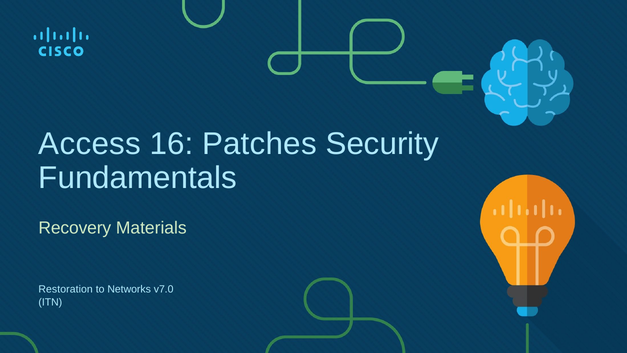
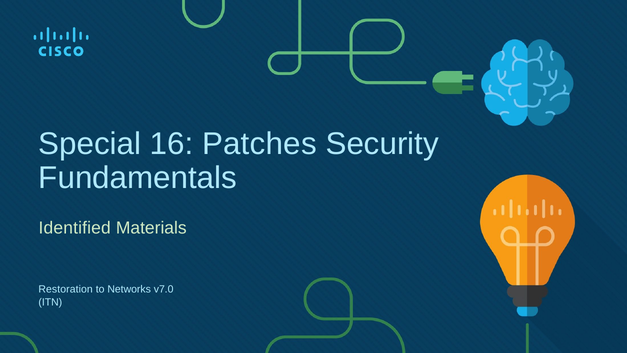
Access: Access -> Special (90, 144)
Recovery: Recovery -> Identified (75, 228)
